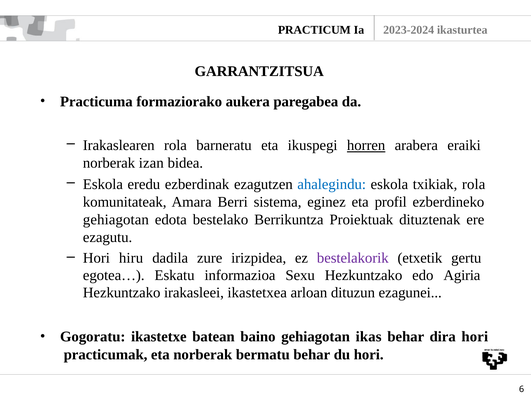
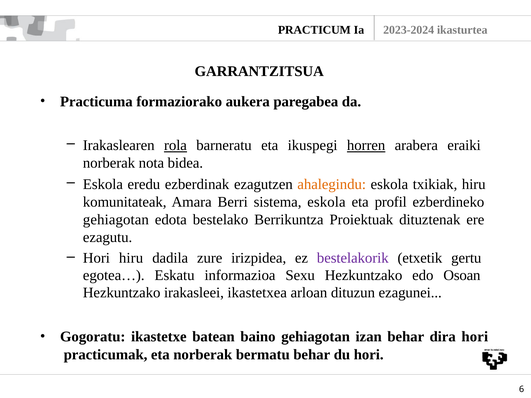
rola underline: none -> present (175, 146)
izan: izan -> nota (151, 163)
ahalegindu colour: blue -> orange (332, 184)
txikiak rola: rola -> hiru (474, 184)
sistema eginez: eginez -> eskola (326, 202)
Agiria: Agiria -> Osoan (462, 276)
ikas: ikas -> izan (369, 337)
